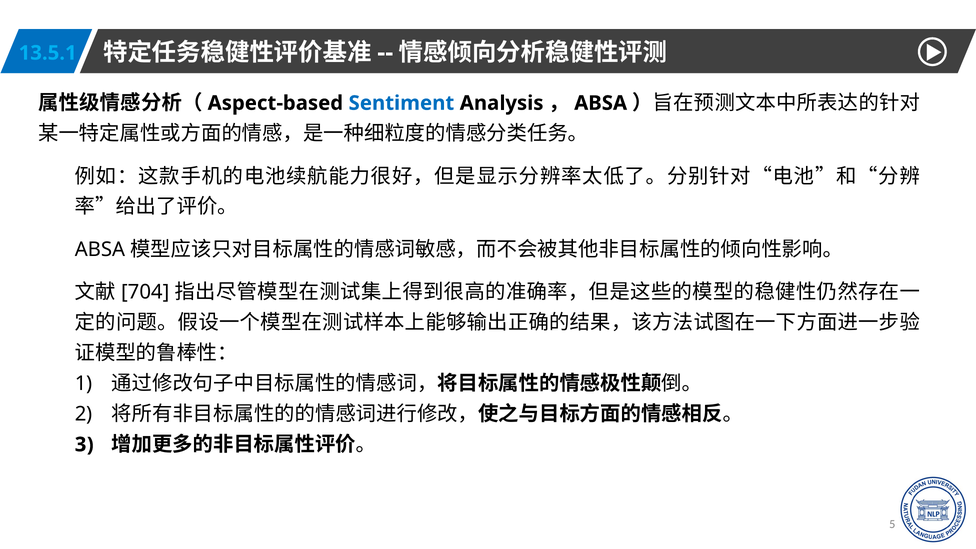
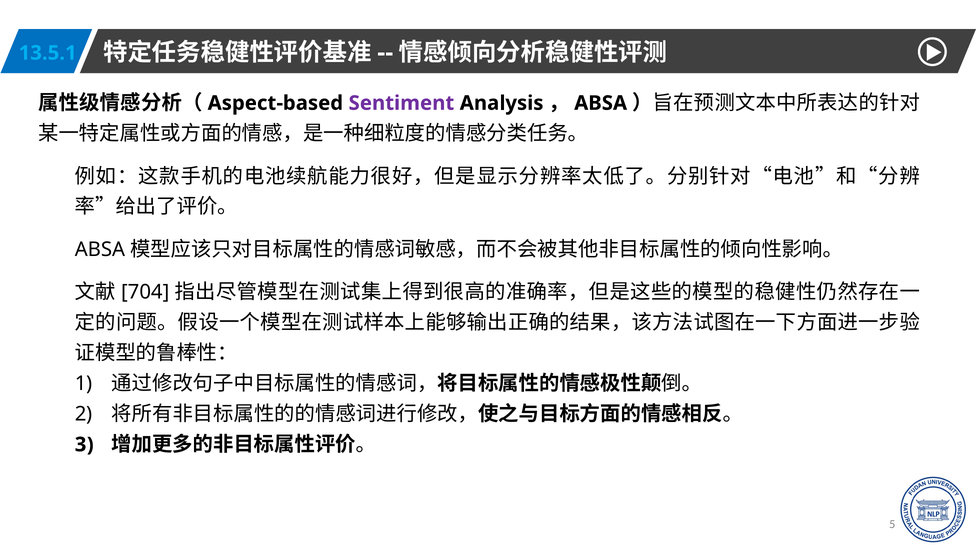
Sentiment colour: blue -> purple (401, 103)
